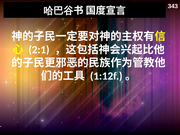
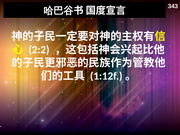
2:1: 2:1 -> 2:2 (39, 50)
